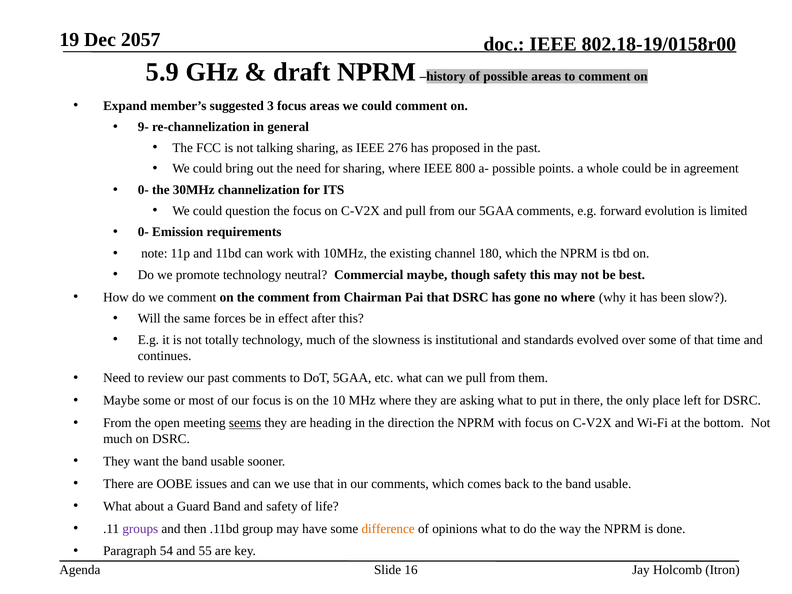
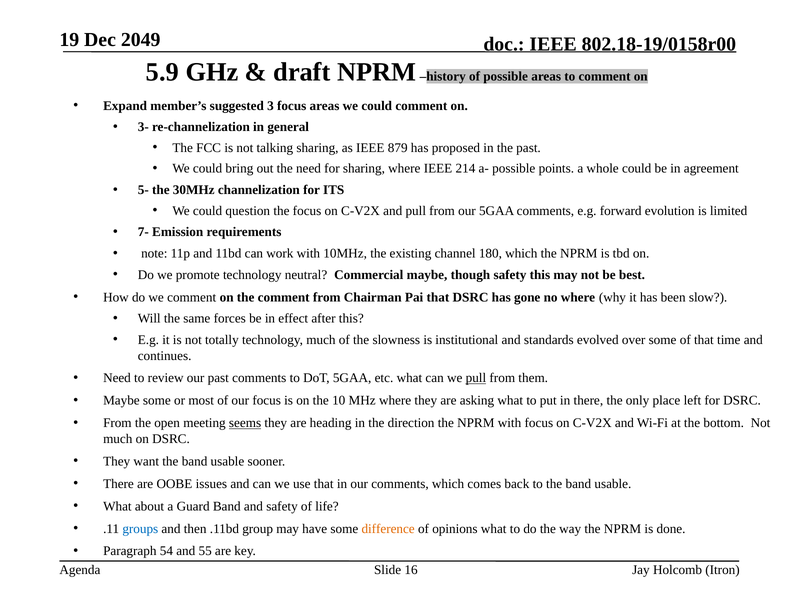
2057: 2057 -> 2049 (141, 40)
9-: 9- -> 3- (143, 127)
276: 276 -> 879 (398, 148)
800: 800 -> 214 (465, 169)
0-: 0- -> 5- (143, 190)
0-: 0- -> 7- (143, 232)
pull underline: none -> present (476, 378)
groups colour: purple -> blue (140, 529)
